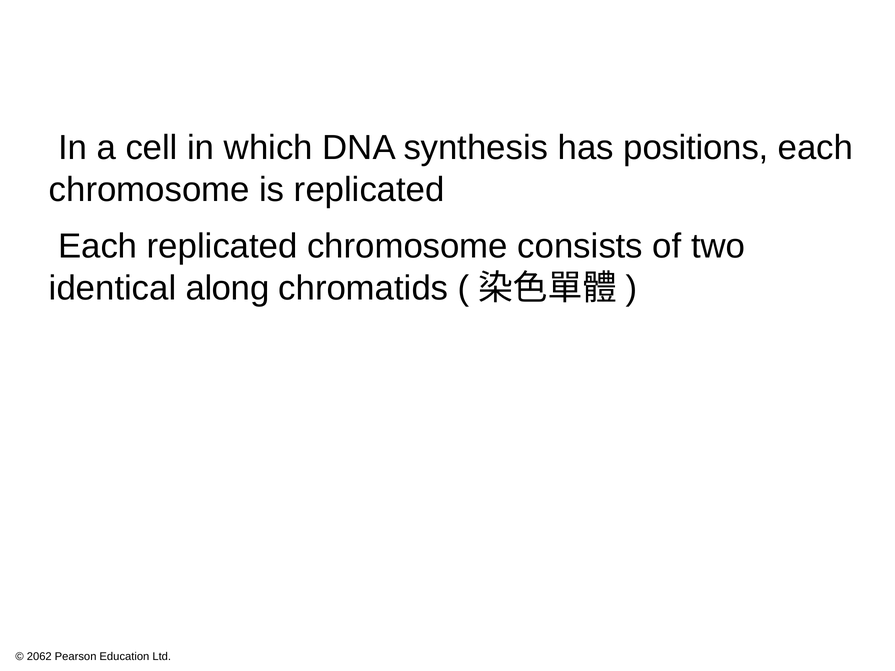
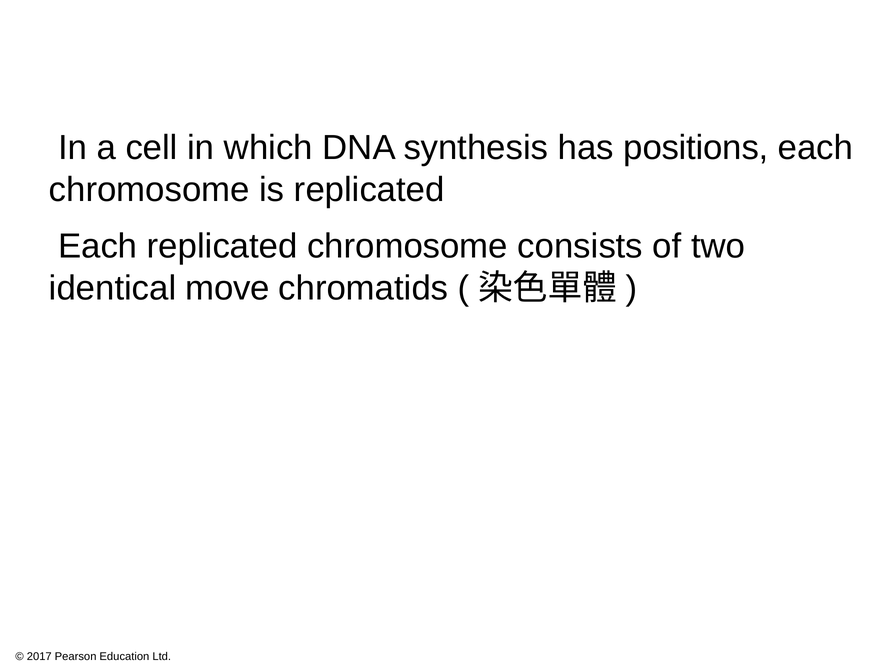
along: along -> move (227, 288)
2062: 2062 -> 2017 (39, 657)
